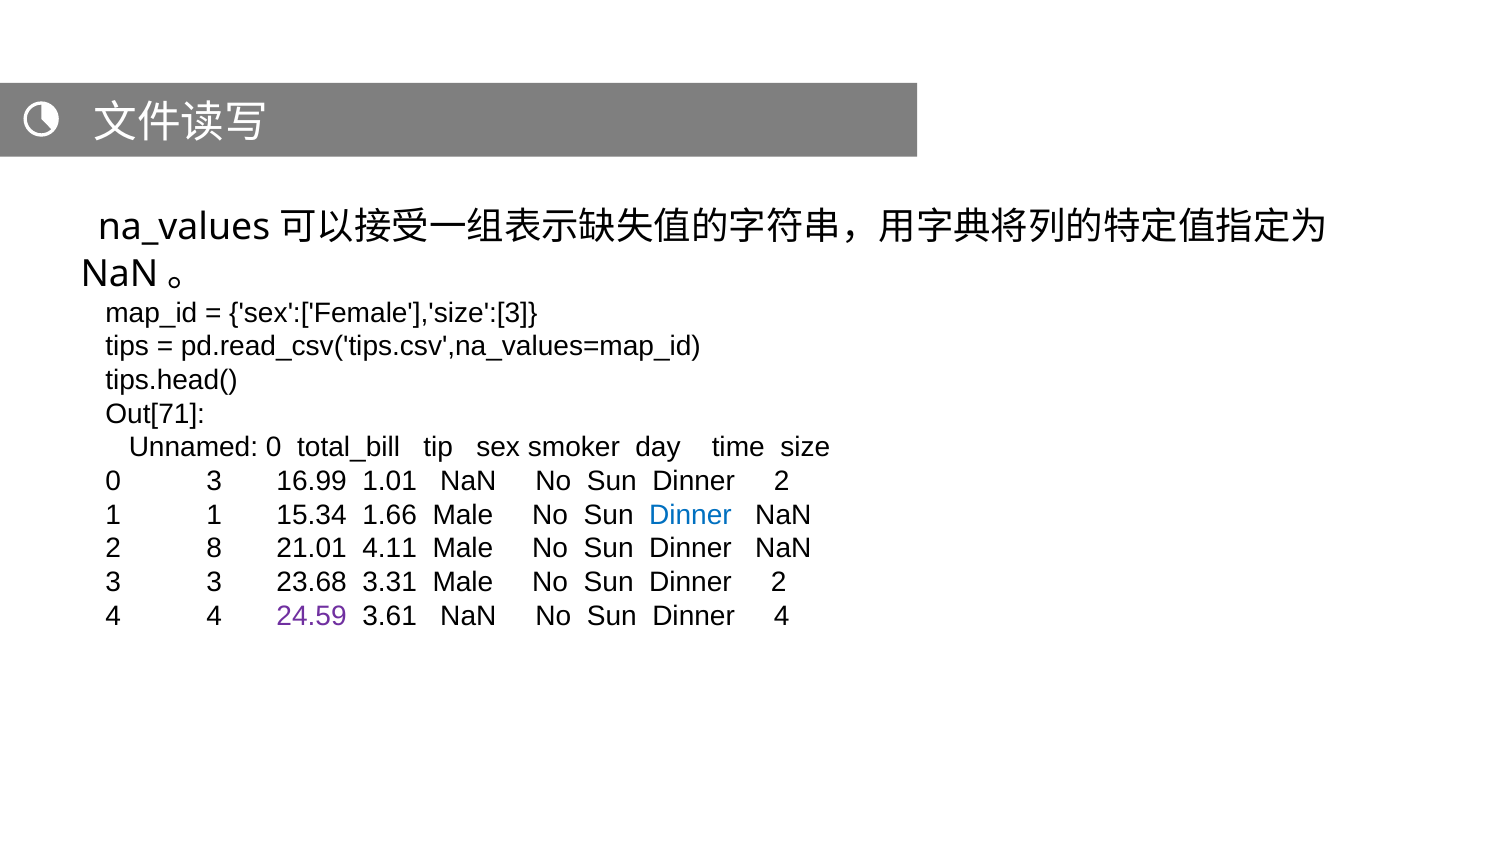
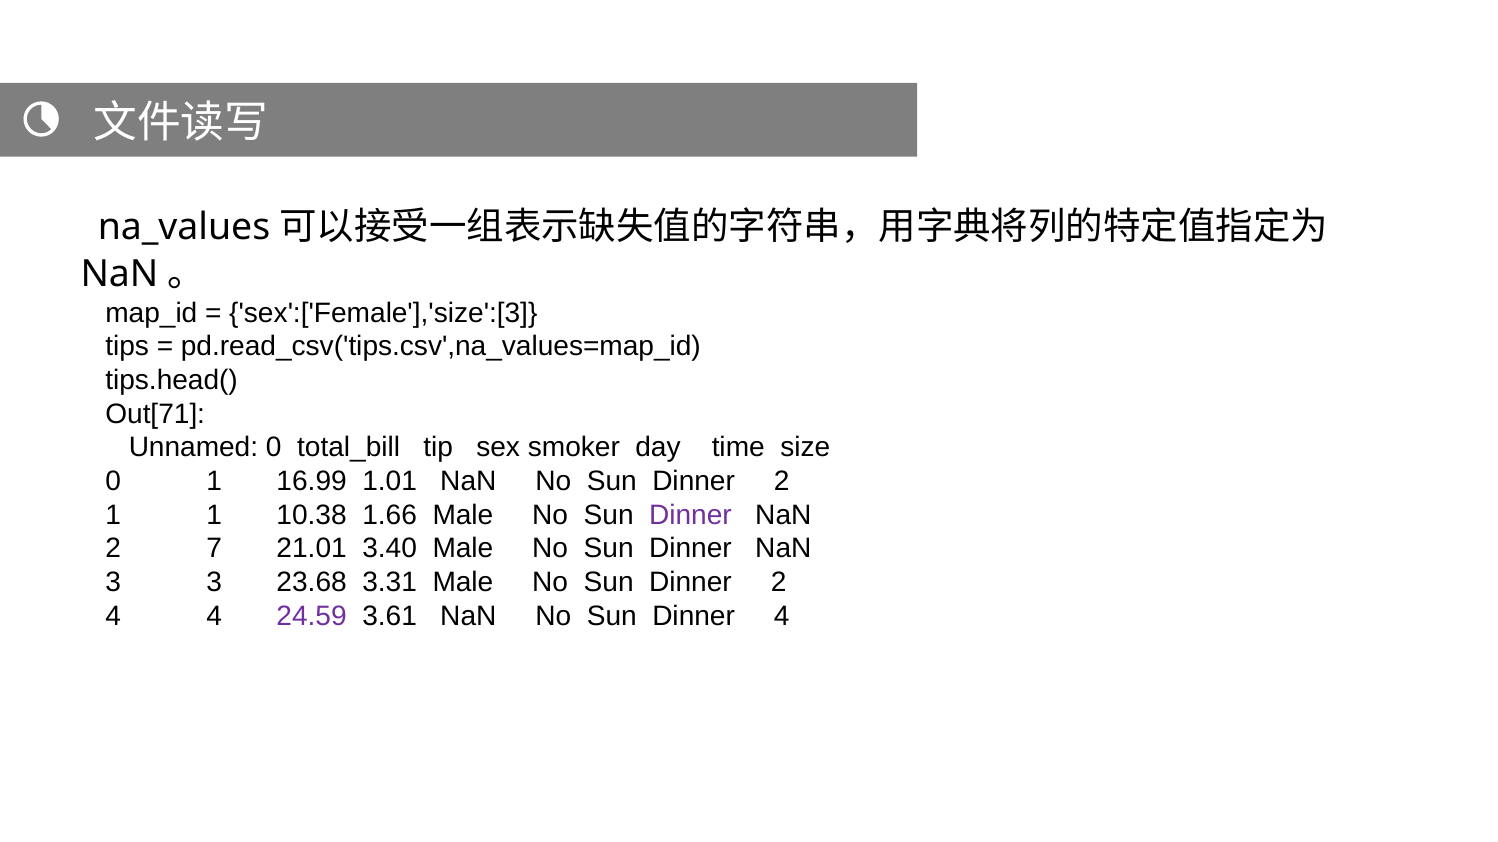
0 3: 3 -> 1 (214, 482)
15.34: 15.34 -> 10.38 (312, 515)
Dinner colour: blue -> purple (690, 515)
2 8: 8 -> 7 (214, 549)
4.11: 4.11 -> 3.40 (390, 549)
